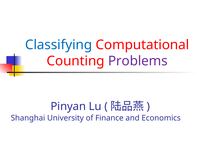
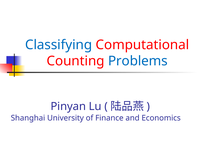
Problems colour: purple -> blue (138, 61)
